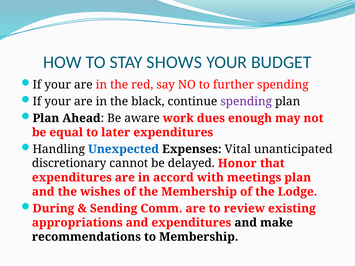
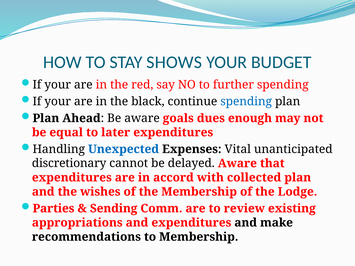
spending colour: purple -> blue (246, 102)
work: work -> goals (178, 118)
delayed Honor: Honor -> Aware (237, 163)
meetings: meetings -> collected (254, 178)
During: During -> Parties (53, 209)
